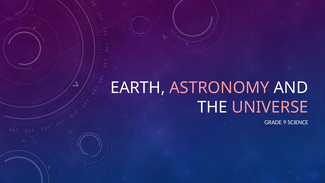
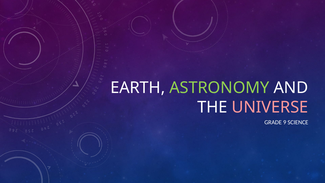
ASTRONOMY colour: pink -> light green (219, 88)
